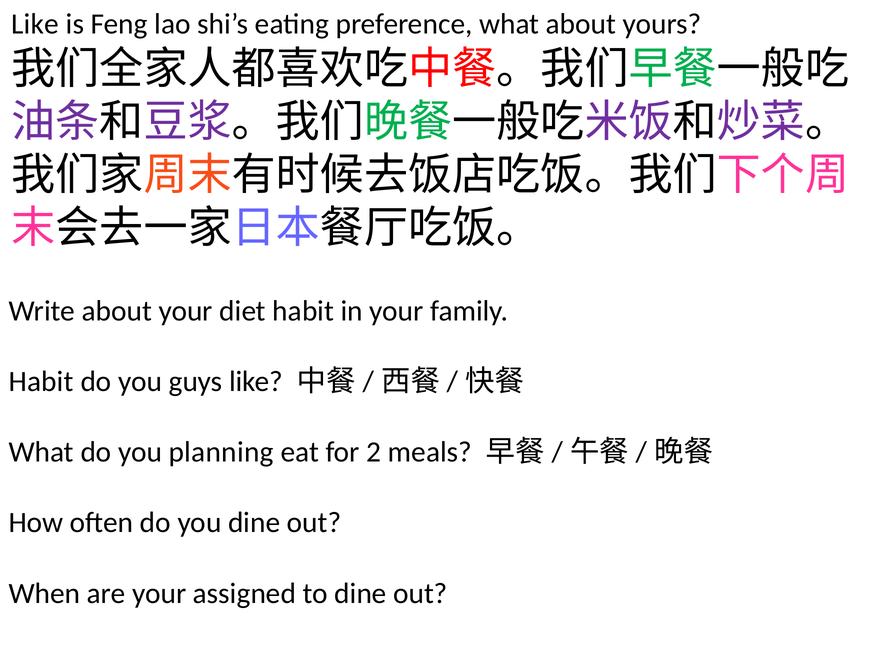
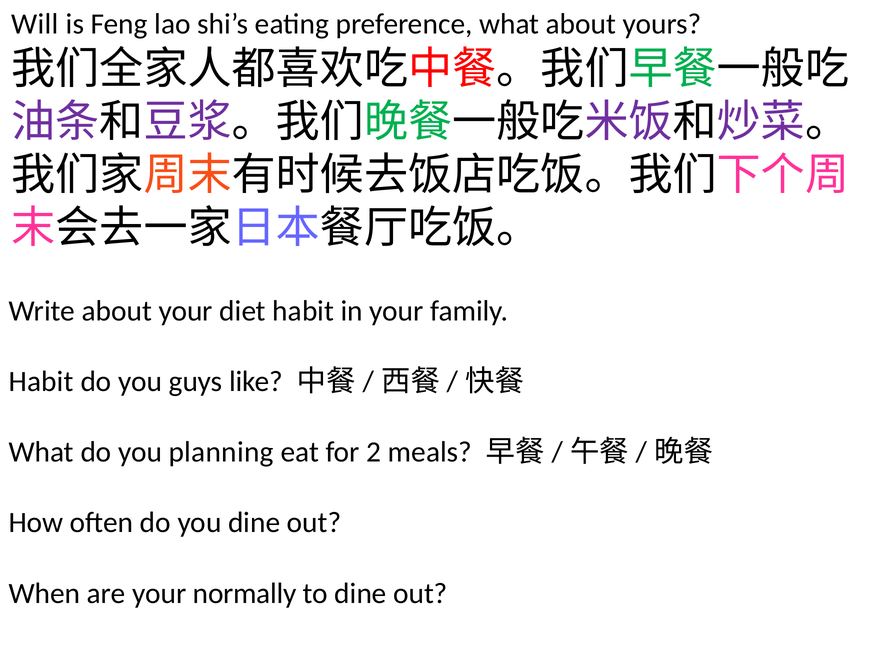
Like: Like -> Will (35, 24)
assigned: assigned -> normally (245, 593)
